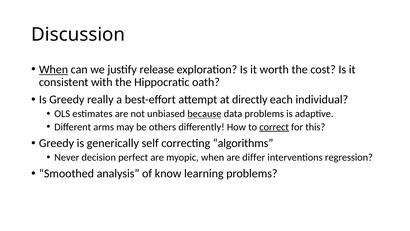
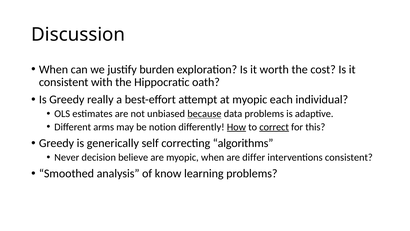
When underline: present -> none (53, 69)
release: release -> burden (157, 69)
at directly: directly -> myopic (250, 99)
others: others -> notion (163, 127)
How underline: none -> present (236, 127)
perfect: perfect -> believe (133, 157)
interventions regression: regression -> consistent (349, 157)
